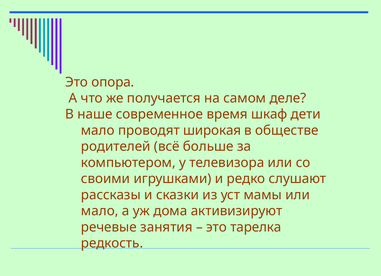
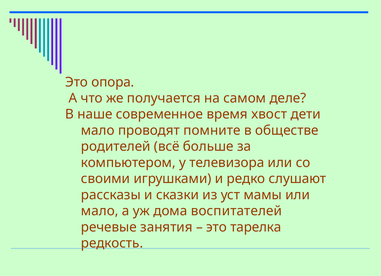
шкаф: шкаф -> хвост (269, 114)
широкая: широкая -> помните (212, 131)
активизируют: активизируют -> воспитателей (236, 211)
